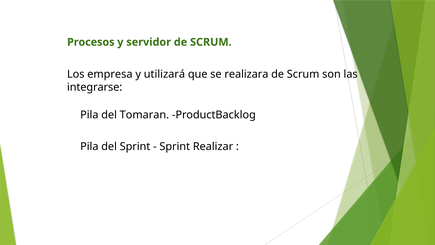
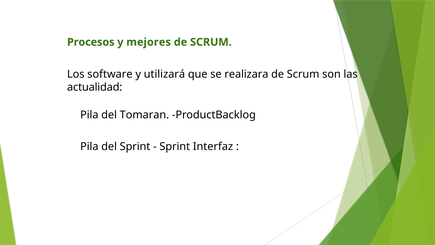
servidor: servidor -> mejores (149, 42)
empresa: empresa -> software (110, 74)
integrarse: integrarse -> actualidad (95, 87)
Realizar: Realizar -> Interfaz (213, 146)
